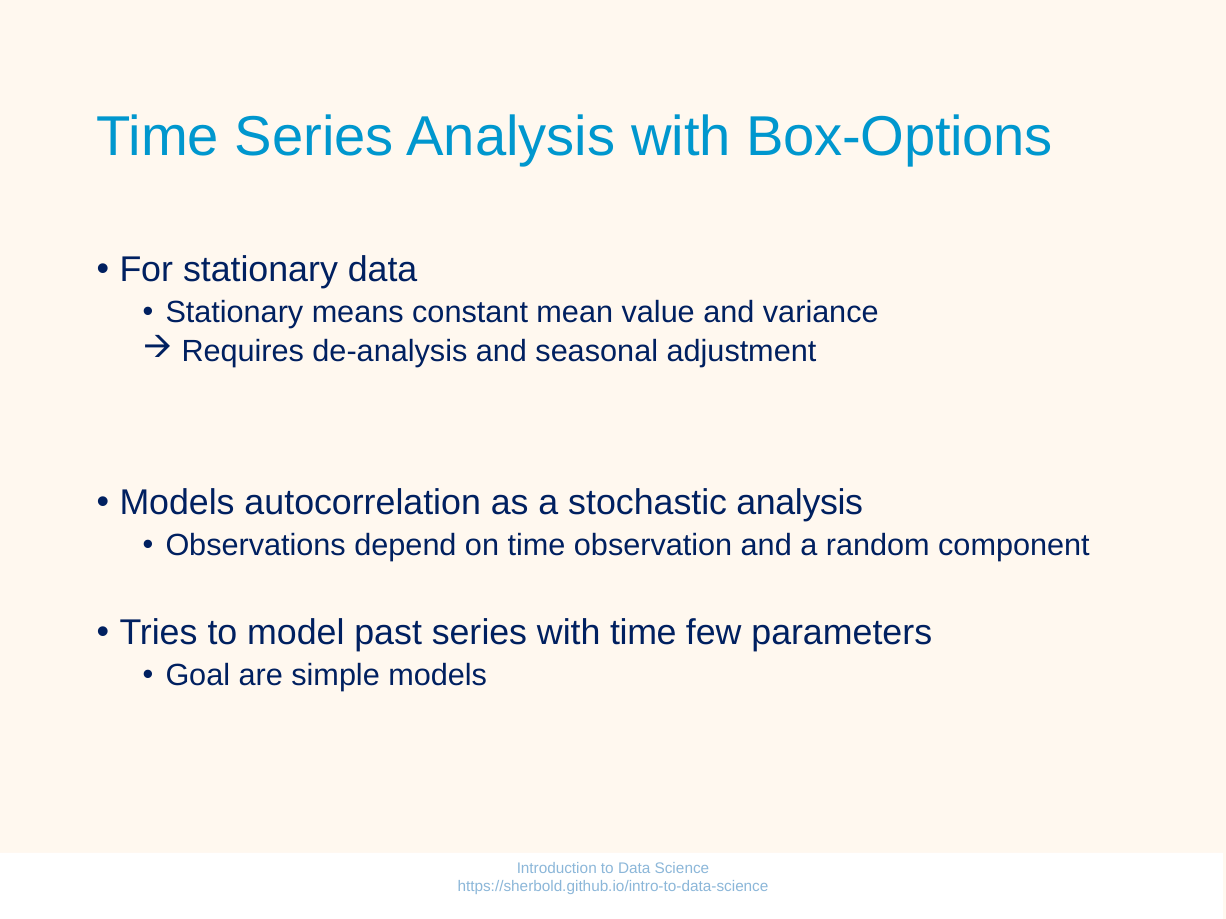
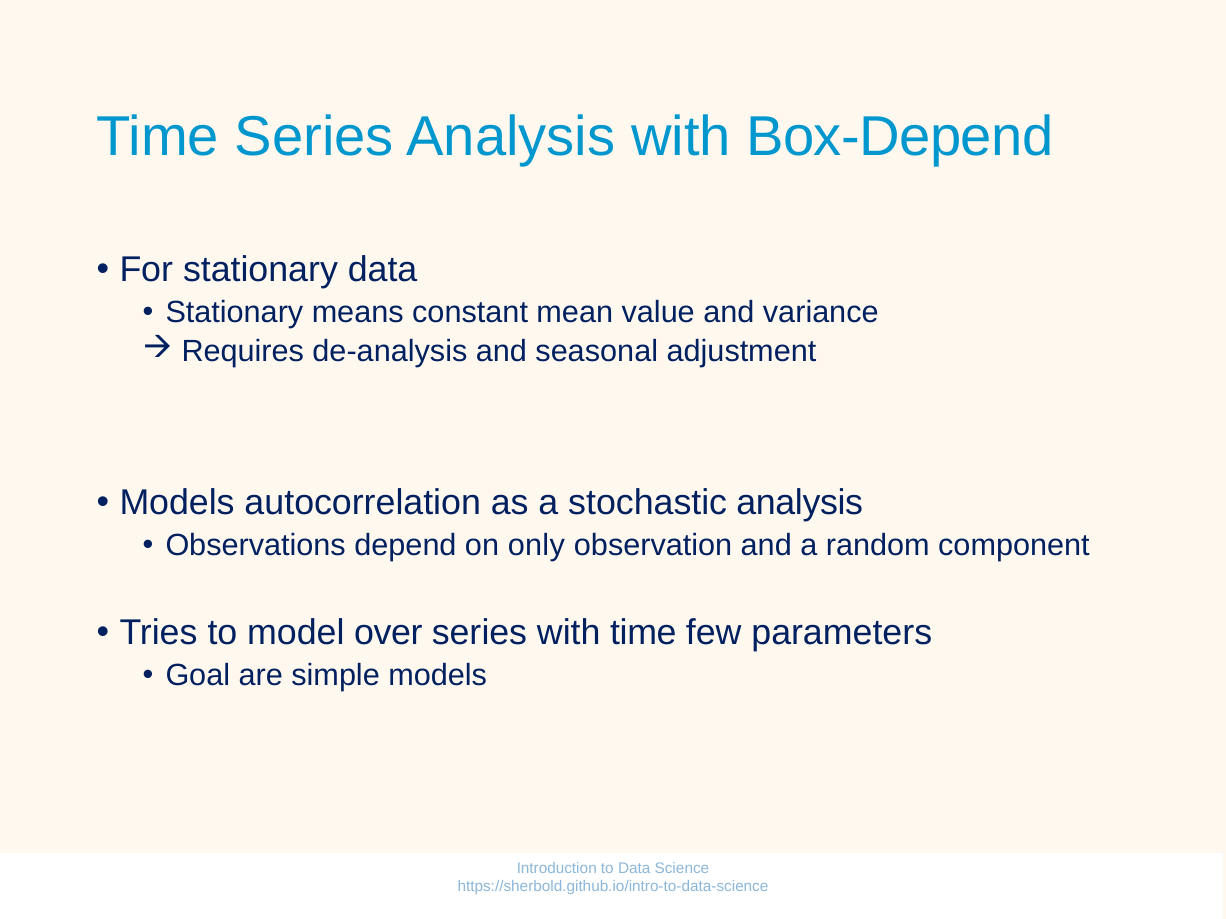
Box-Options: Box-Options -> Box-Depend (900, 137)
on time: time -> only (536, 545)
past: past -> over (388, 633)
